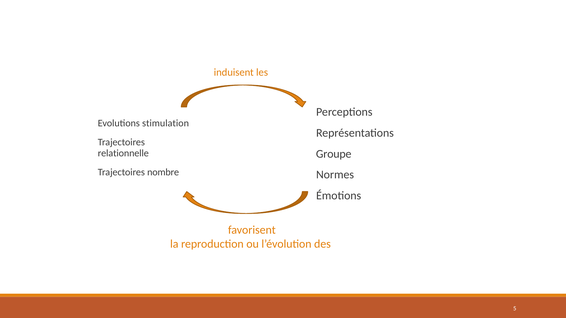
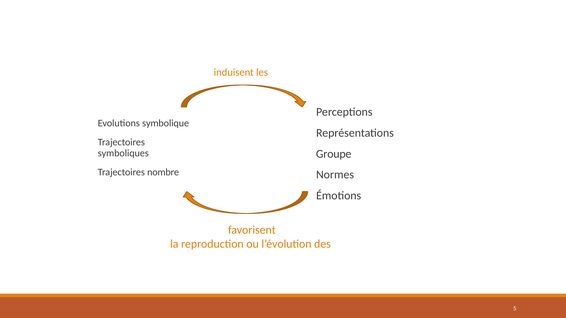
stimulation: stimulation -> symbolique (166, 123)
relationnelle: relationnelle -> symboliques (123, 153)
